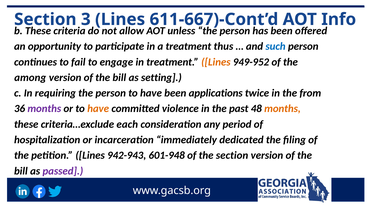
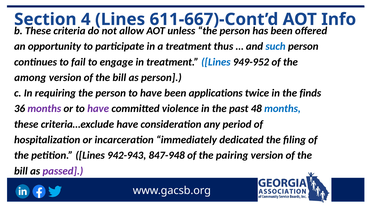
3: 3 -> 4 (86, 19)
Lines colour: orange -> blue (216, 62)
as setting: setting -> person (161, 77)
from: from -> finds (310, 93)
have colour: orange -> purple (98, 109)
months colour: orange -> blue (282, 109)
criteria…exclude each: each -> have (127, 124)
601-948: 601-948 -> 847-948 (167, 155)
the section: section -> pairing (232, 155)
